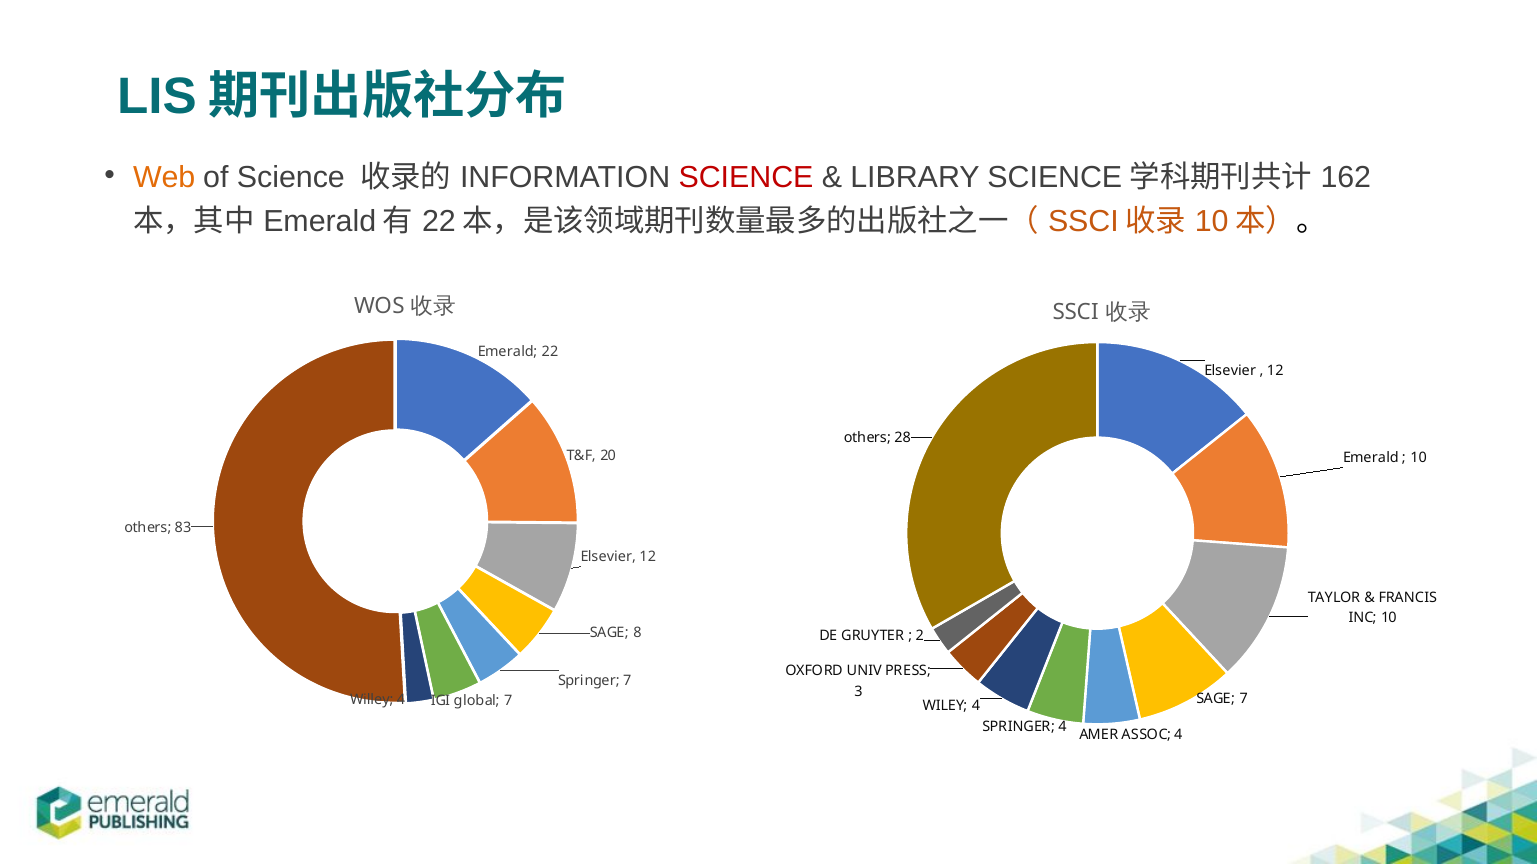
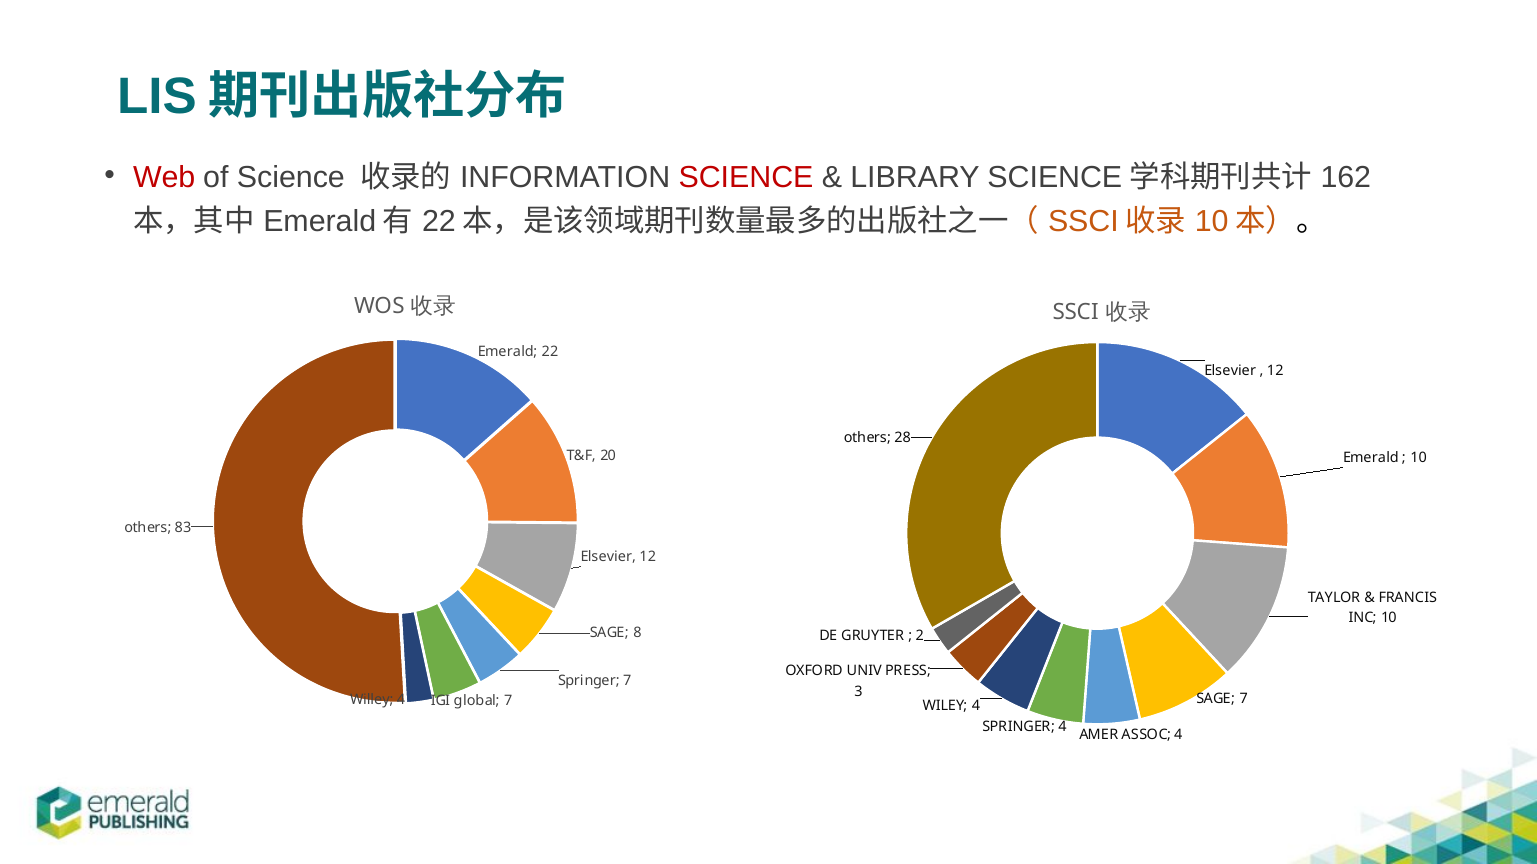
Web colour: orange -> red (164, 178)
